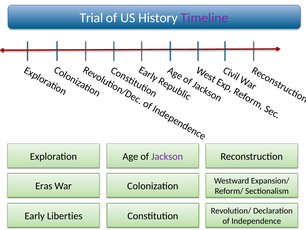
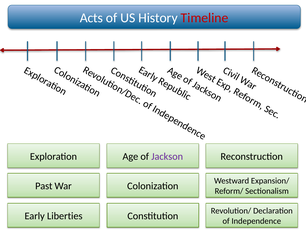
Trial: Trial -> Acts (91, 18)
Timeline colour: purple -> red (205, 18)
Eras: Eras -> Past (44, 186)
